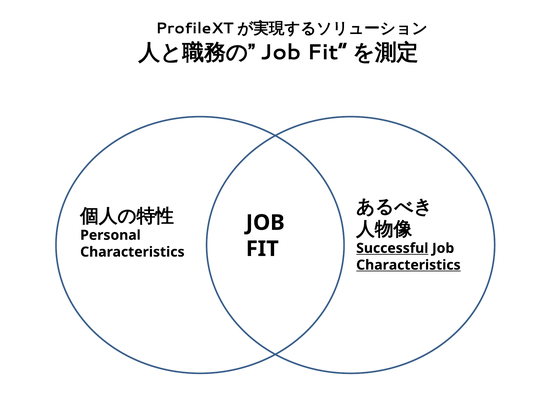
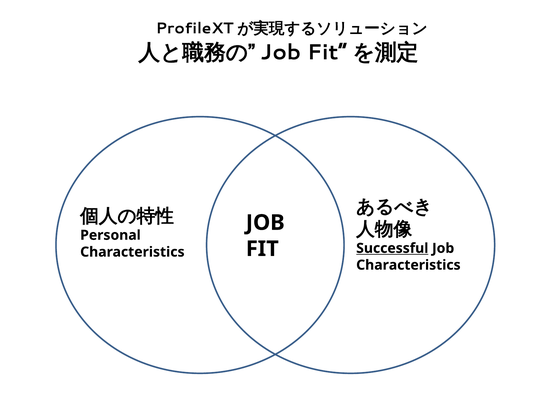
Characteristics underline: present -> none (408, 265)
